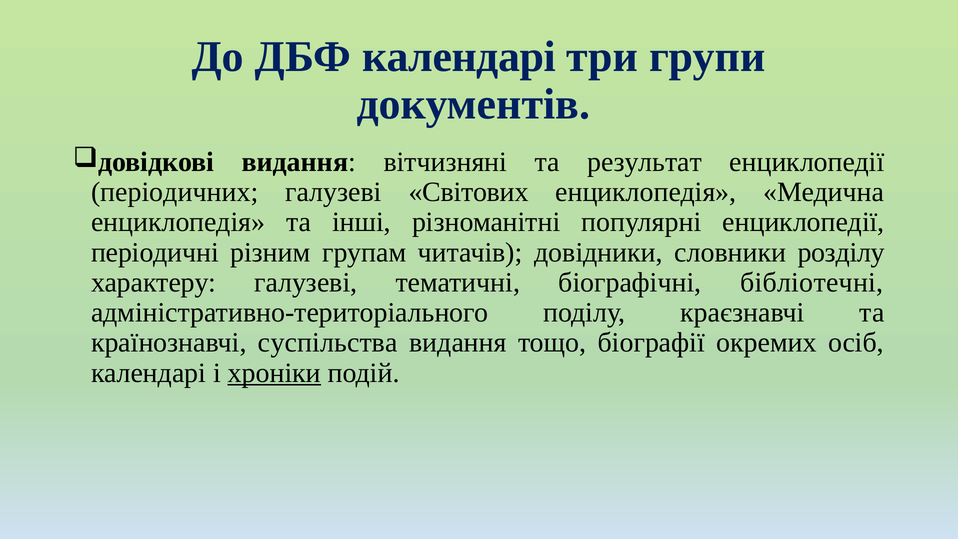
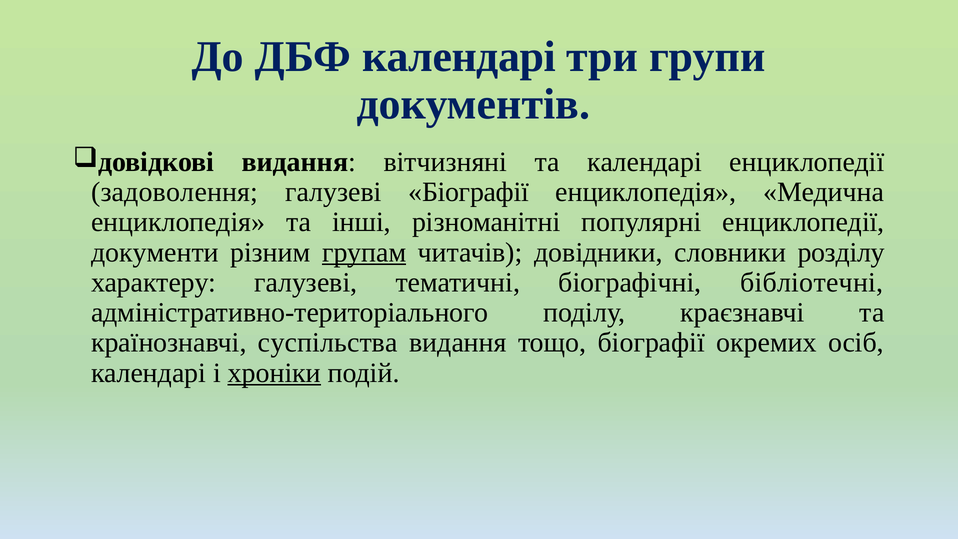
та результат: результат -> календарі (645, 162)
періодичних: періодичних -> задоволення (175, 192)
галузеві Світових: Світових -> Біографії (469, 192)
періодичні: періодичні -> документи (155, 252)
групам underline: none -> present (364, 252)
